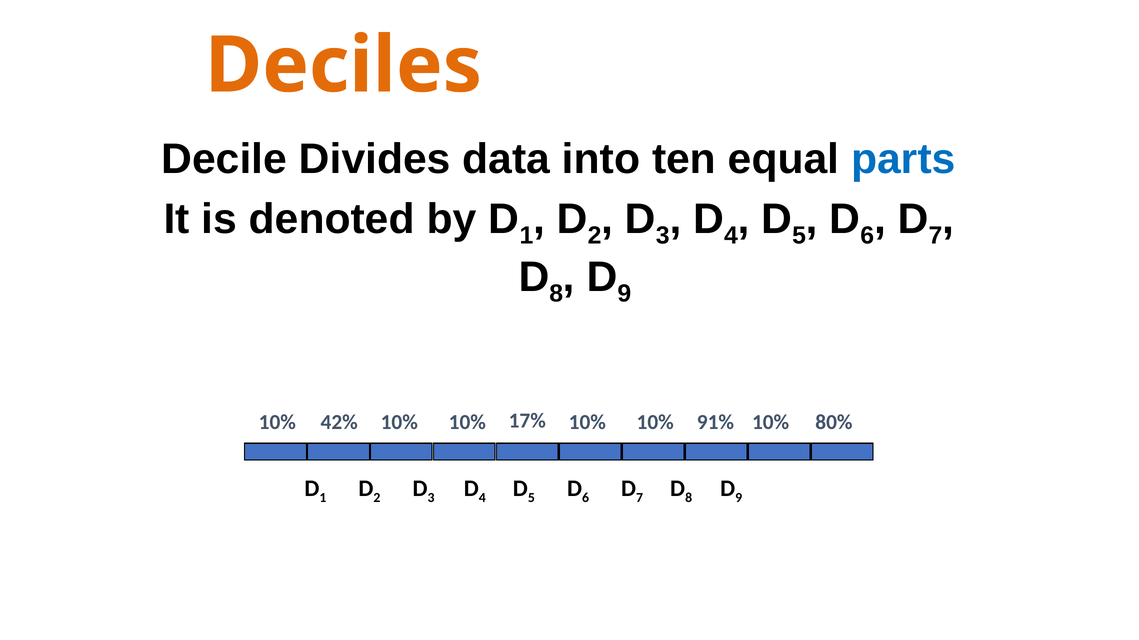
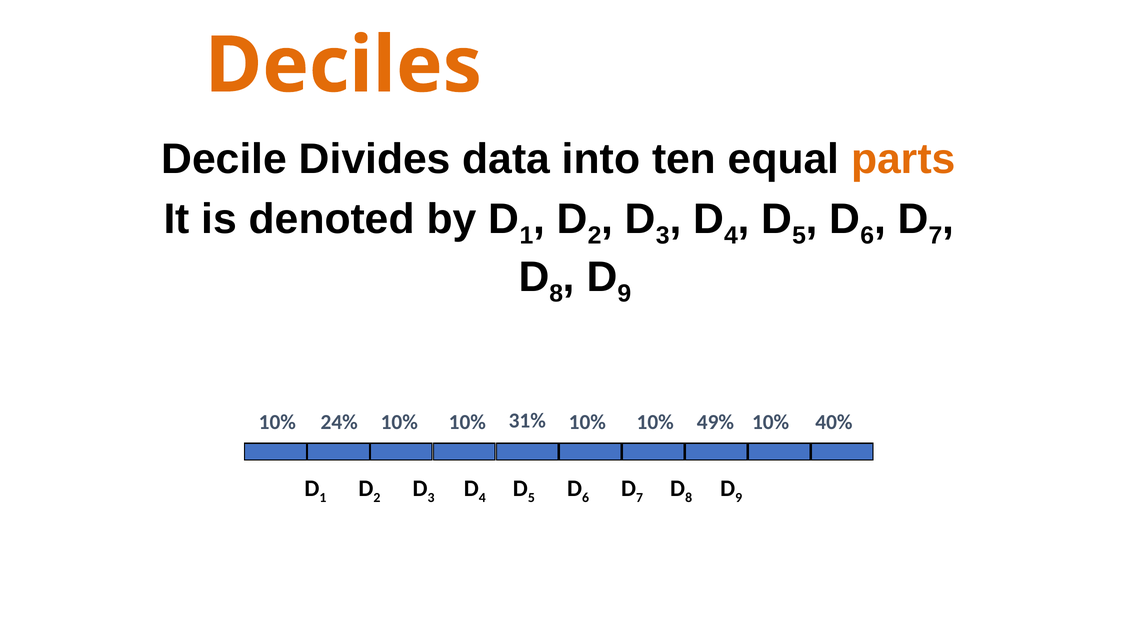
parts colour: blue -> orange (903, 159)
42%: 42% -> 24% (339, 423)
17%: 17% -> 31% (527, 421)
91%: 91% -> 49% (715, 423)
80%: 80% -> 40% (834, 423)
